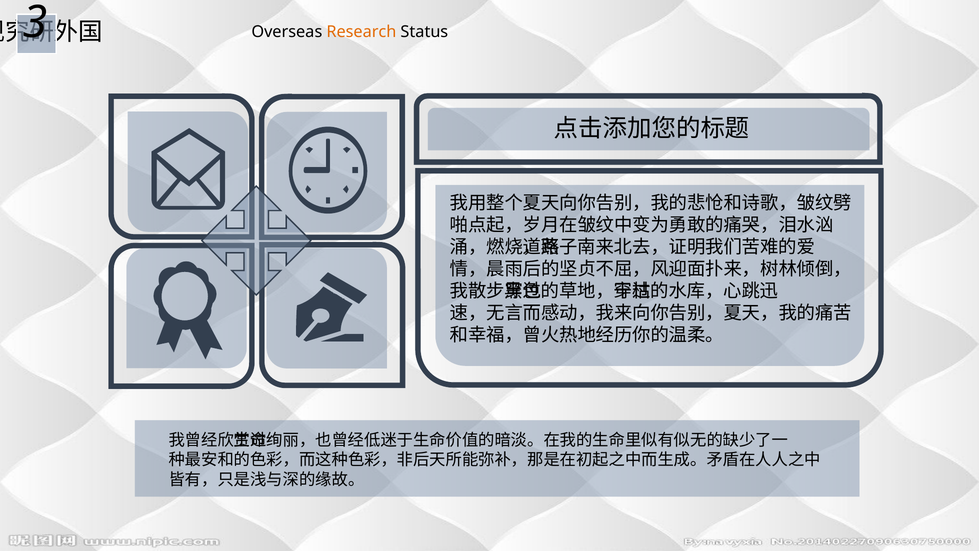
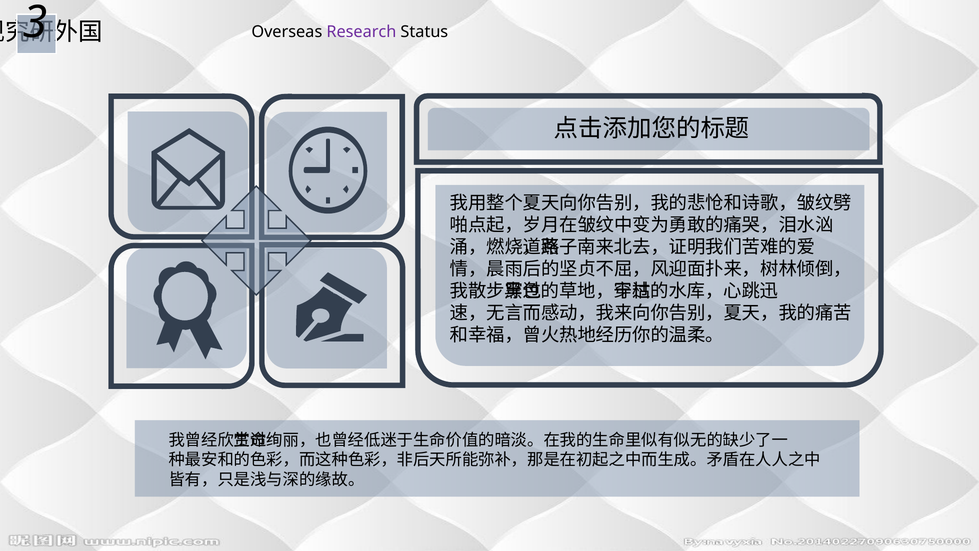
Research colour: orange -> purple (361, 32)
